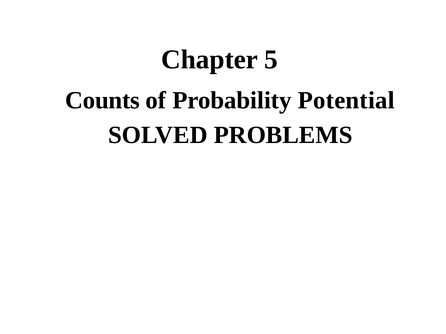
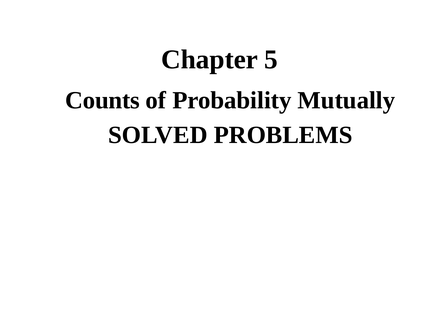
Potential: Potential -> Mutually (346, 101)
